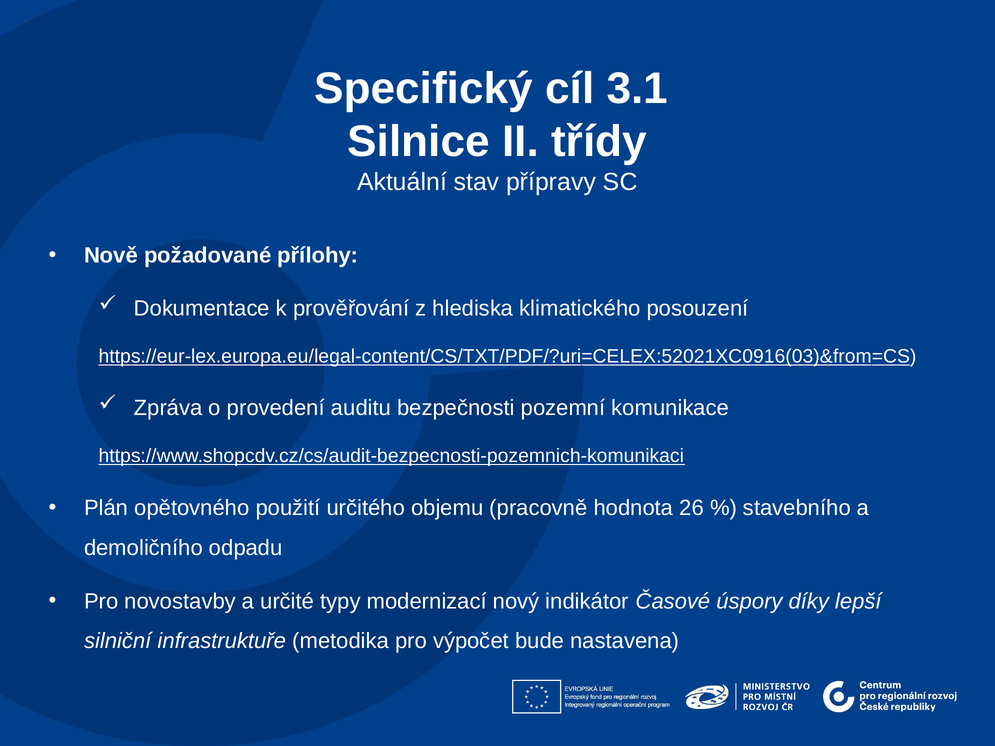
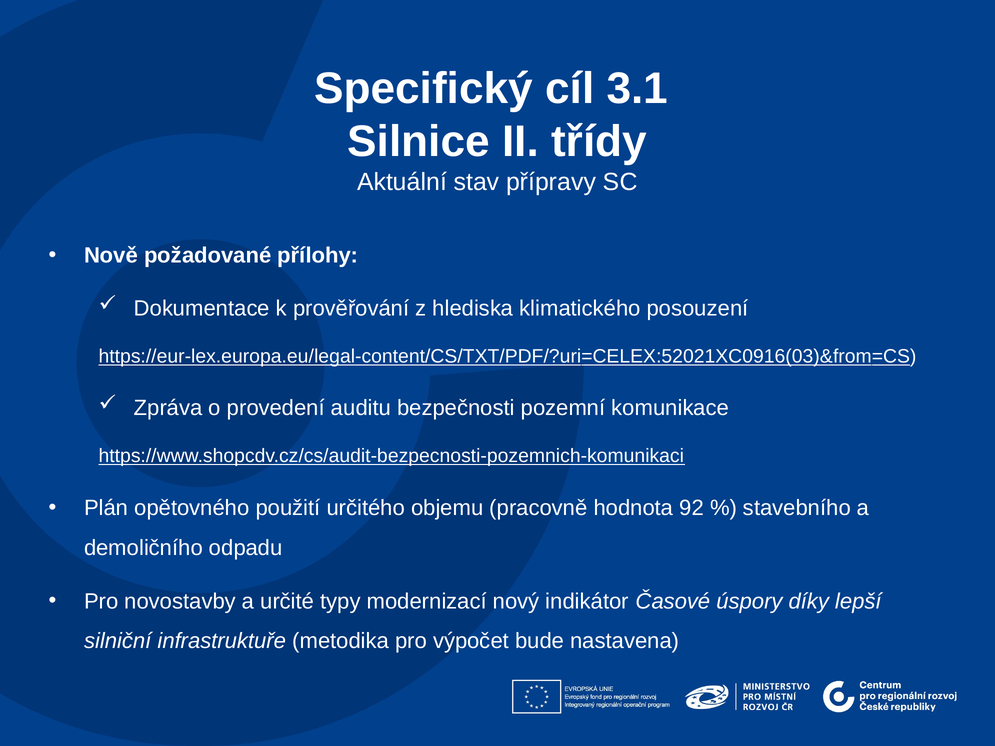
26: 26 -> 92 (692, 508)
